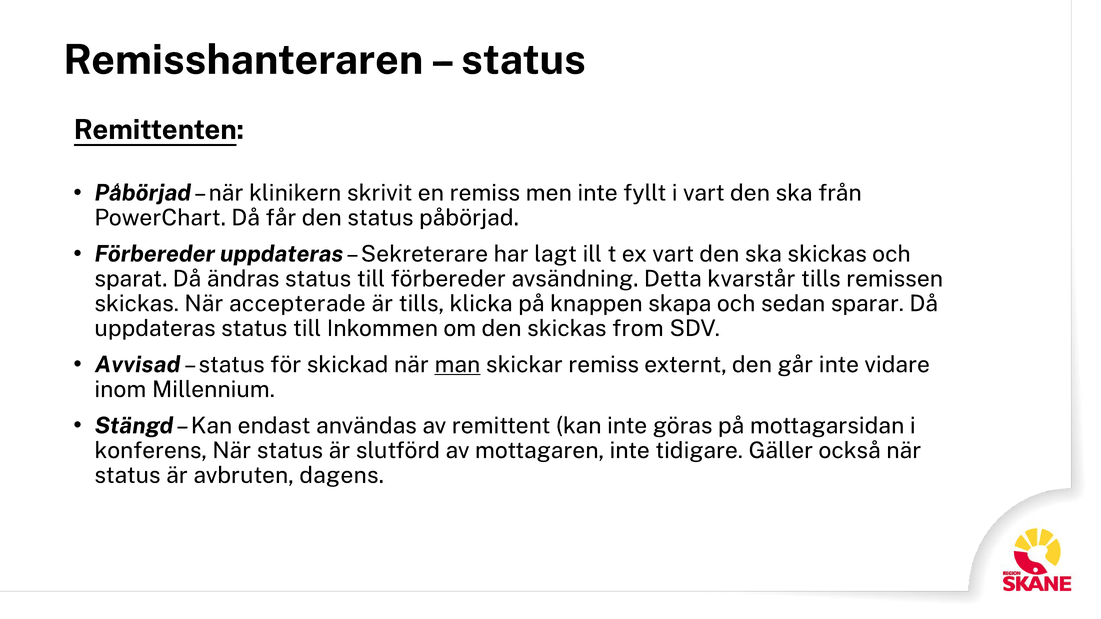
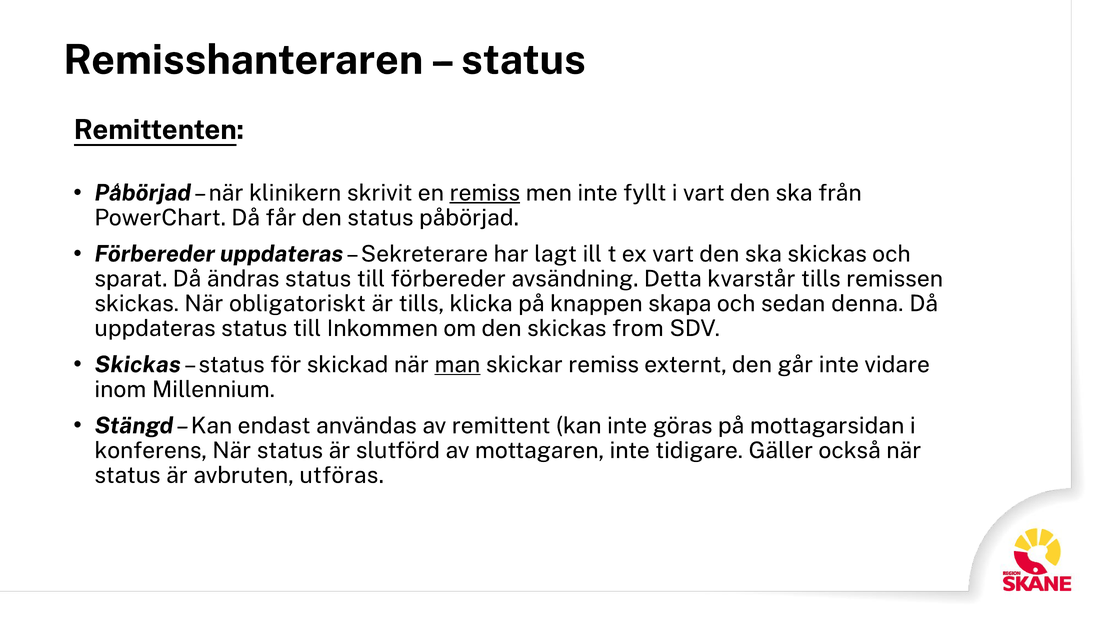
remiss underline: none -> present (485, 193)
accepterade: accepterade -> obligatoriskt (297, 304)
sparar: sparar -> denna (867, 304)
Avvisad: Avvisad -> Skickas (138, 365)
dagens: dagens -> utföras (342, 476)
